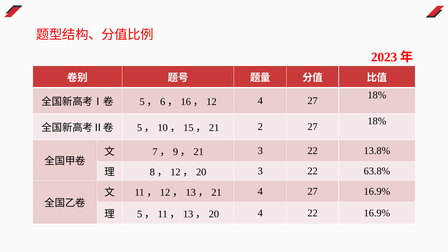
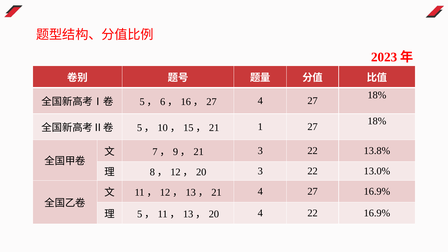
12: 12 -> 27 (212, 102)
2: 2 -> 1 (260, 127)
63.8%: 63.8% -> 13.0% (377, 171)
